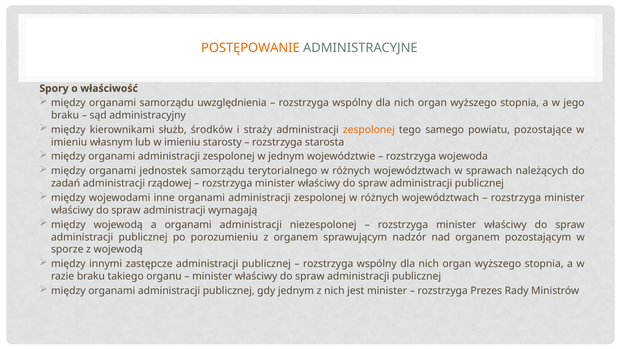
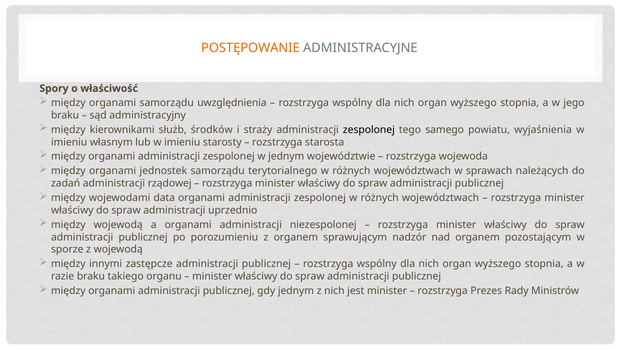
zespolonej colour: orange -> black (369, 130)
pozostające: pozostające -> wyjaśnienia (543, 130)
inne: inne -> data (164, 198)
wymagają: wymagają -> uprzednio (233, 210)
